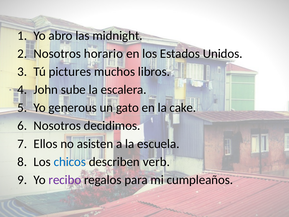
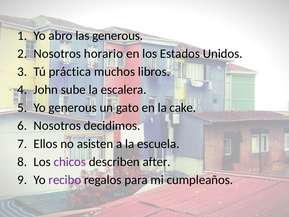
las midnight: midnight -> generous (118, 36)
pictures: pictures -> práctica (70, 72)
chicos colour: blue -> purple (70, 162)
verb: verb -> after (157, 162)
